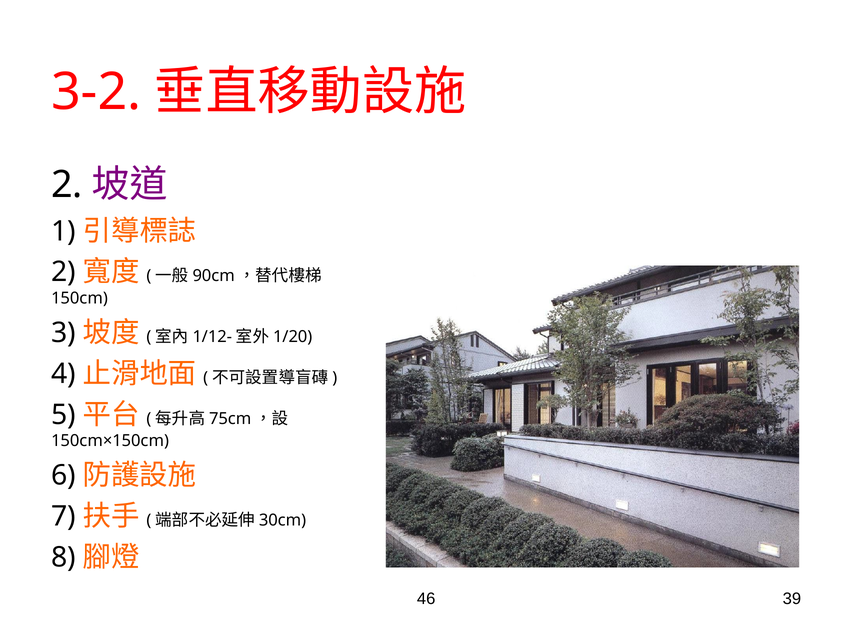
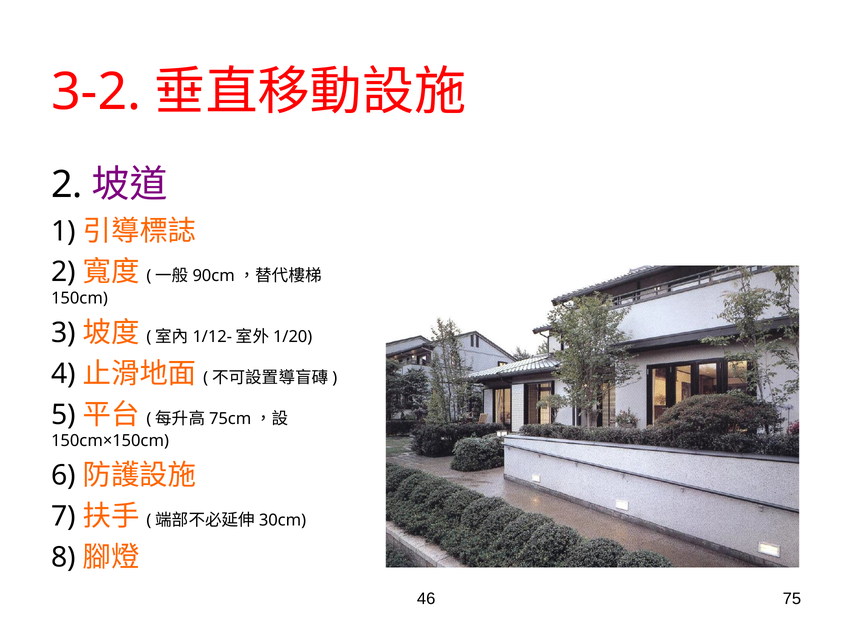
39: 39 -> 75 (792, 599)
